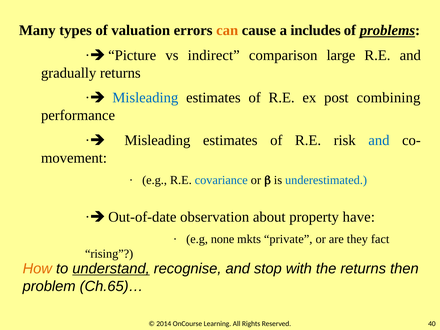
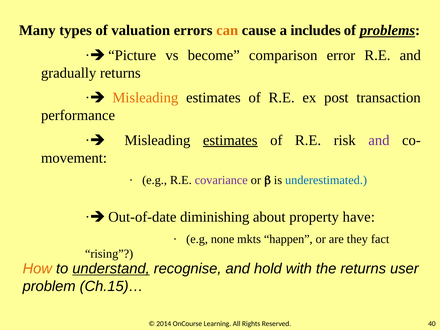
indirect: indirect -> become (214, 55)
large: large -> error (341, 55)
Misleading colour: blue -> orange (145, 98)
combining: combining -> transaction (389, 98)
estimates underline: none -> present (230, 140)
and colour: blue -> purple (379, 140)
covariance colour: blue -> purple (221, 180)
observation: observation -> diminishing (215, 217)
private: private -> happen (288, 239)
stop: stop -> hold (268, 269)
then: then -> user (404, 269)
Ch.65)…: Ch.65)… -> Ch.15)… (111, 286)
